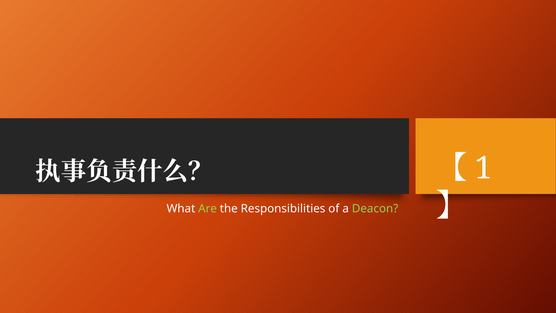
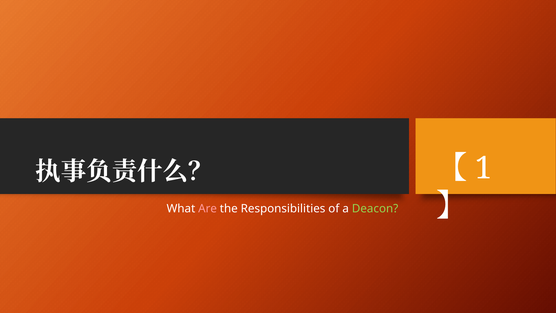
Are colour: light green -> pink (208, 209)
